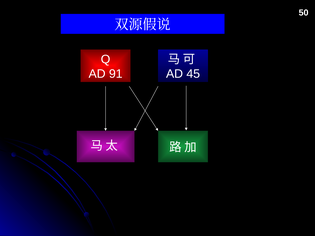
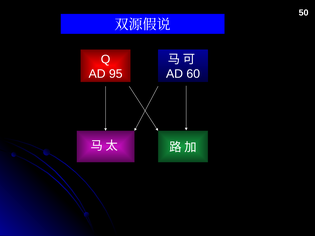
91: 91 -> 95 (116, 74)
45: 45 -> 60 (193, 74)
